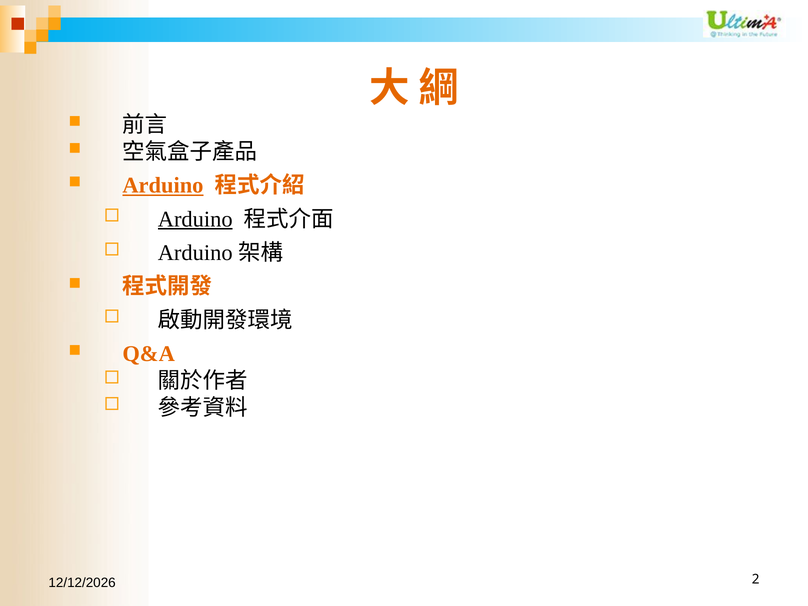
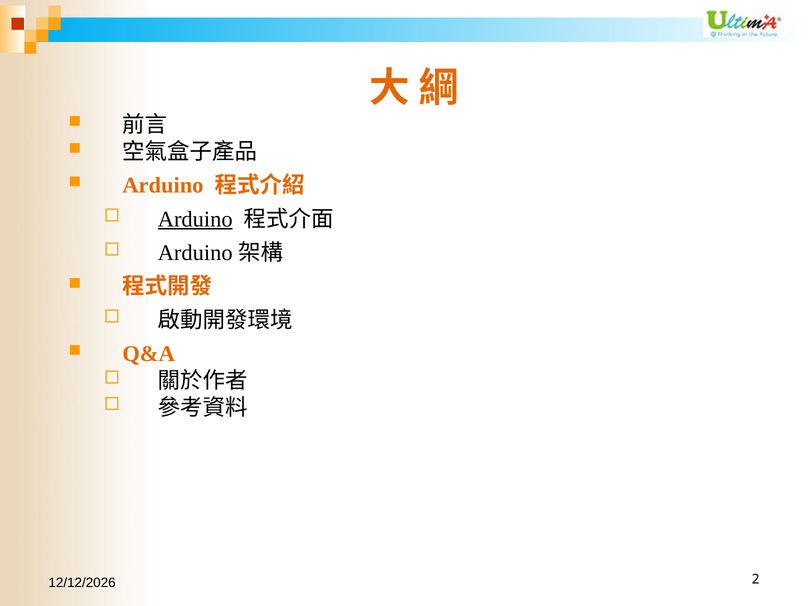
Arduino underline: present -> none (163, 185)
